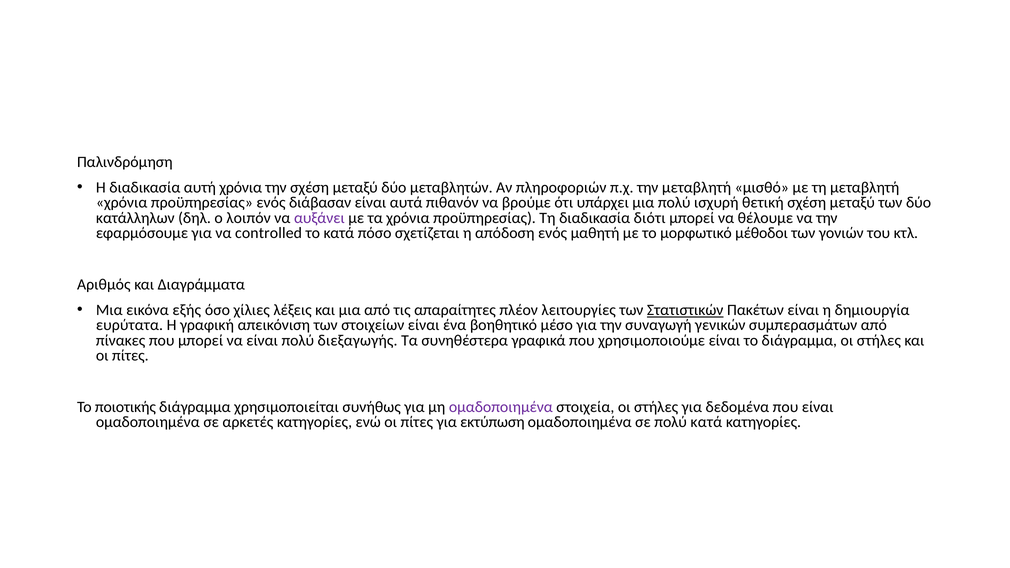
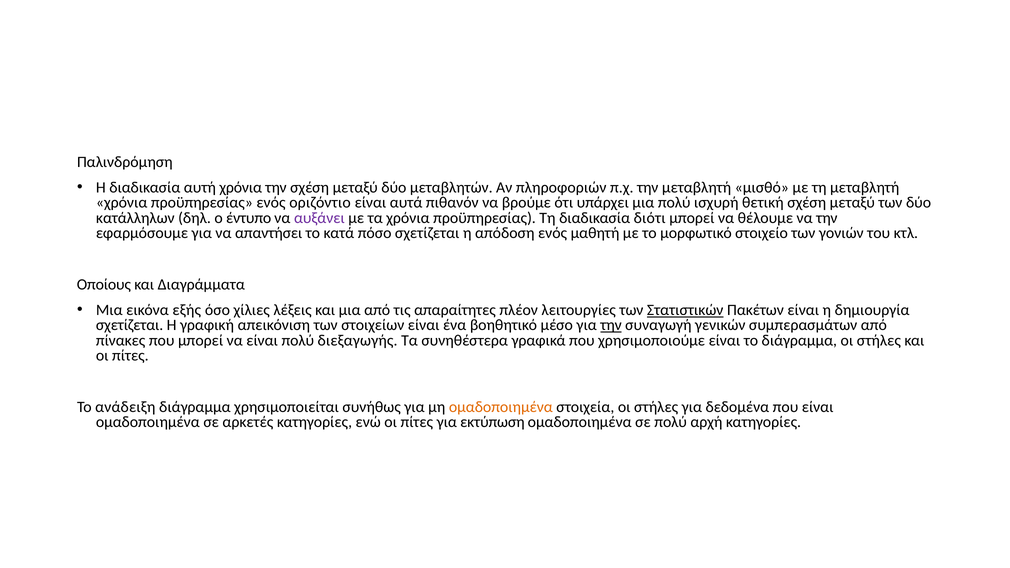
διάβασαν: διάβασαν -> οριζόντιο (320, 203)
λοιπόν: λοιπόν -> έντυπο (249, 218)
controlled: controlled -> απαντήσει (269, 233)
μέθοδοι: μέθοδοι -> στοιχείο (762, 233)
Αριθμός: Αριθμός -> Οποίους (104, 284)
ευρύτατα: ευρύτατα -> σχετίζεται (130, 325)
την underline: none -> present (611, 325)
ποιοτικής: ποιοτικής -> ανάδειξη (125, 407)
ομαδοποιημένα colour: purple -> orange (501, 407)
πολύ κατά: κατά -> αρχή (706, 422)
